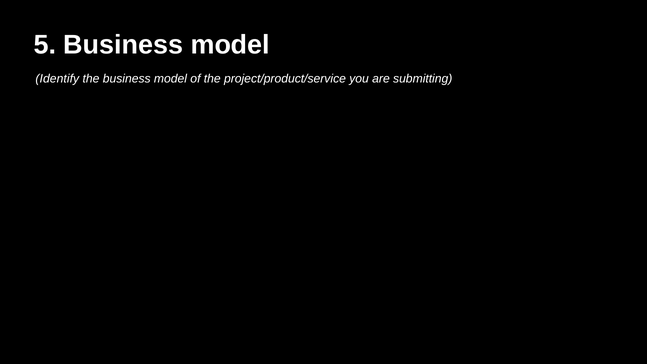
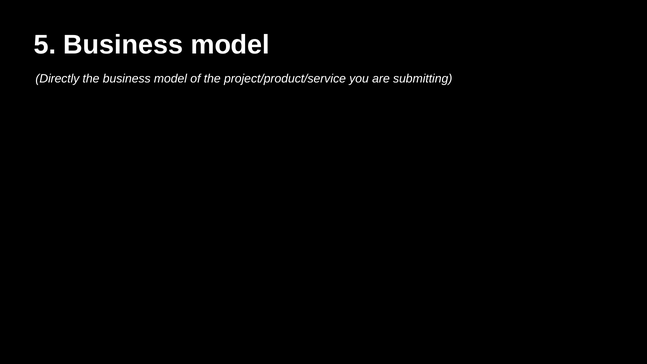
Identify: Identify -> Directly (57, 79)
